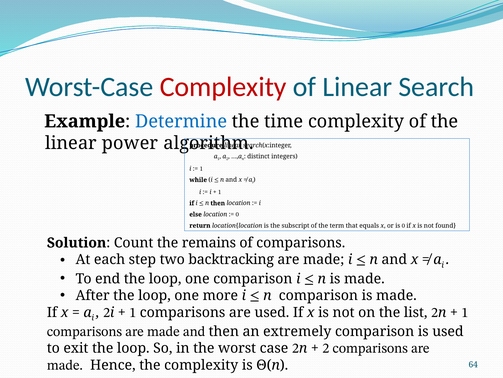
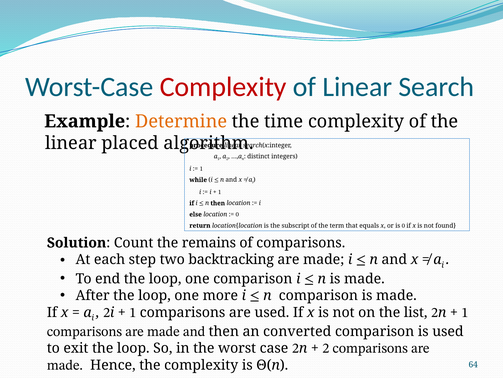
Determine colour: blue -> orange (181, 121)
power: power -> placed (130, 143)
extremely: extremely -> converted (297, 331)
